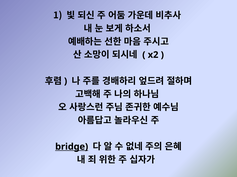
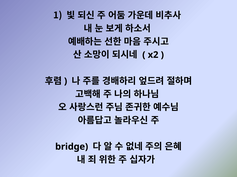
bridge underline: present -> none (72, 147)
